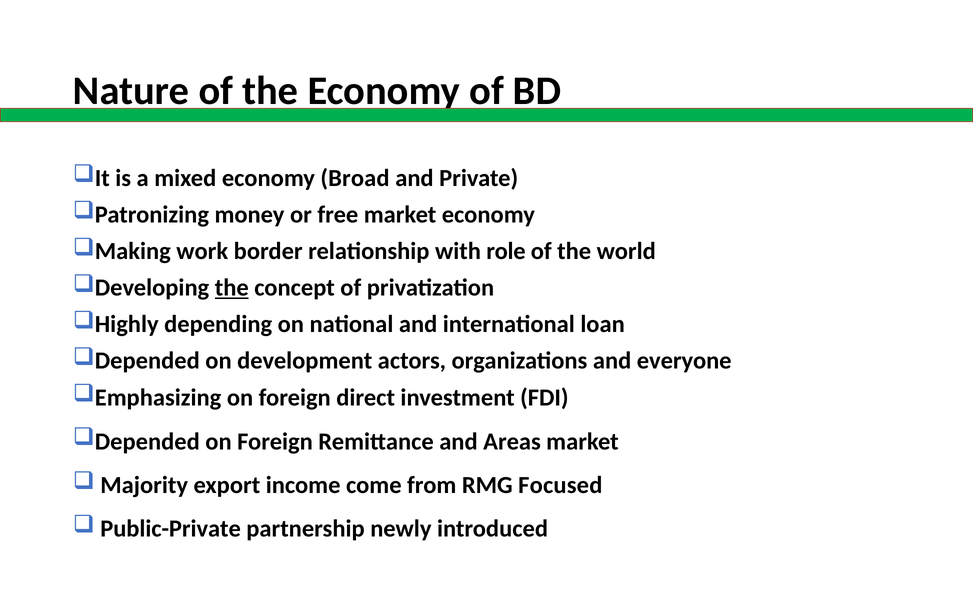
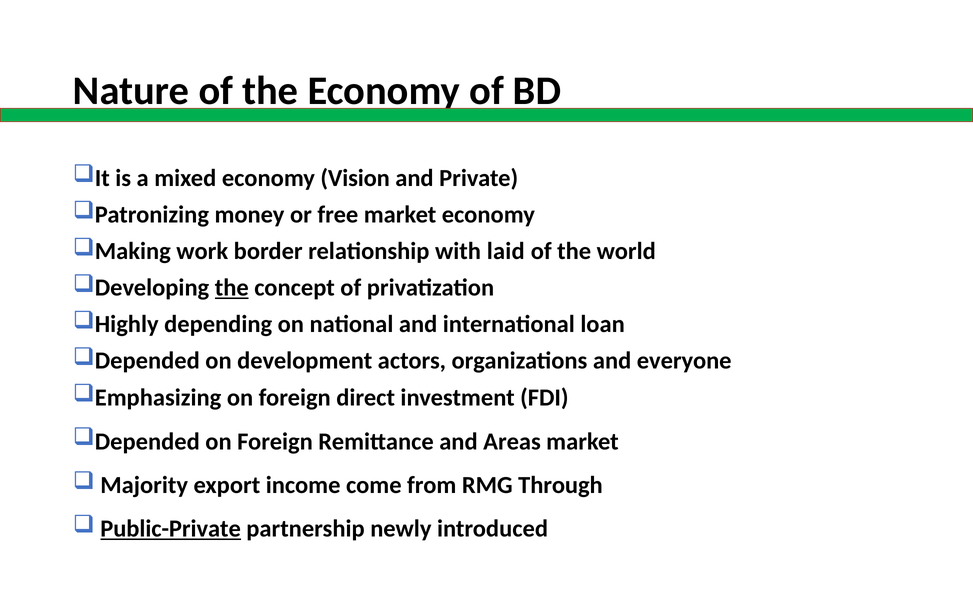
Broad: Broad -> Vision (355, 178)
role: role -> laid (506, 251)
Focused: Focused -> Through (560, 485)
Public-Private underline: none -> present (171, 529)
